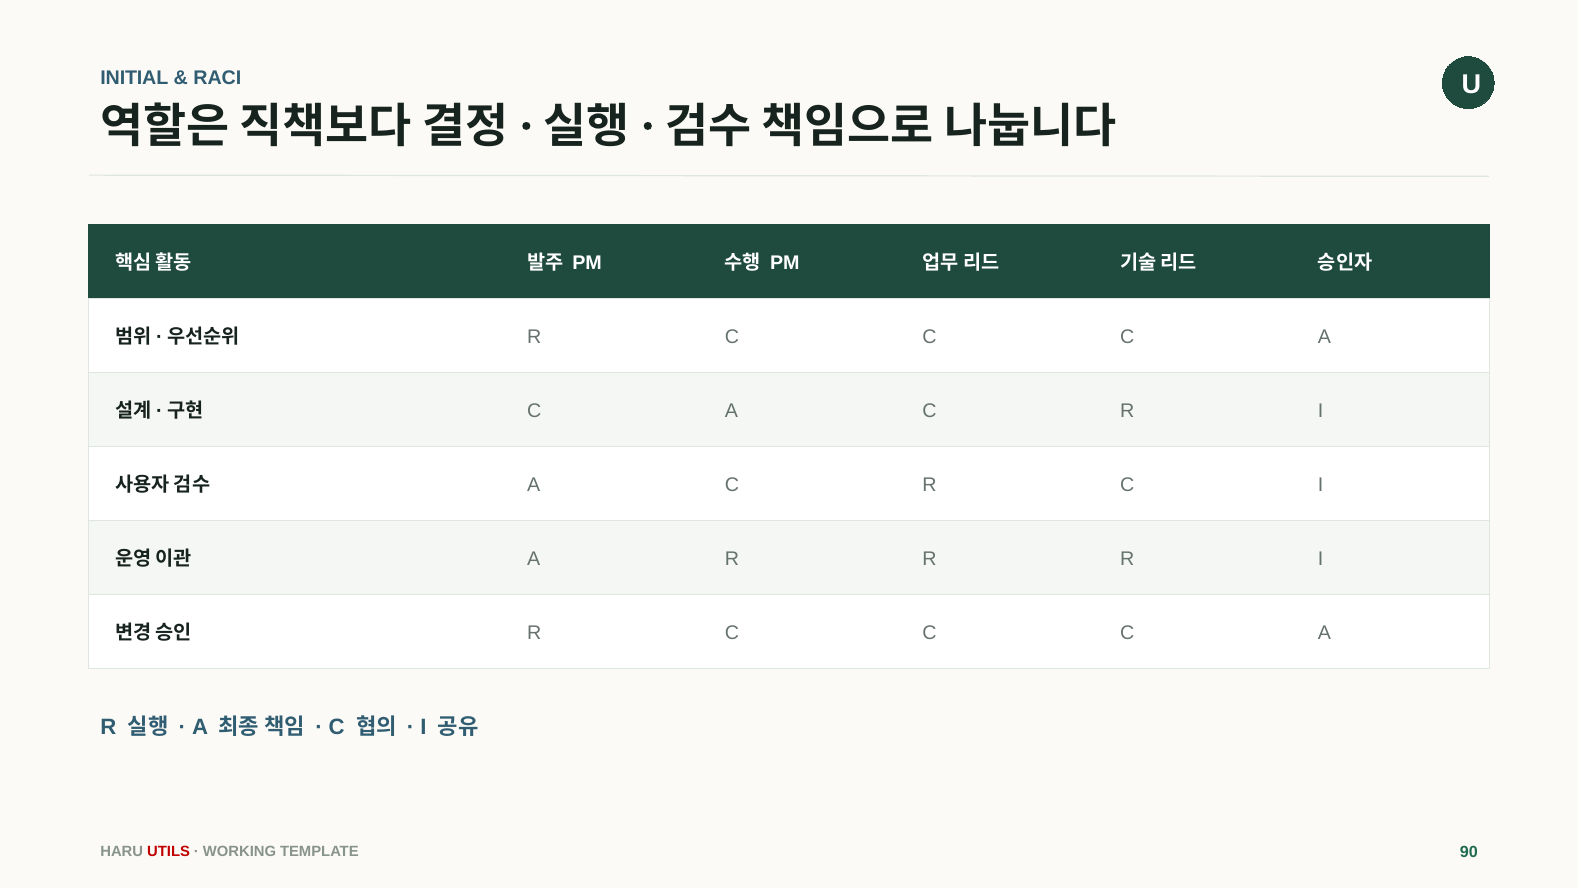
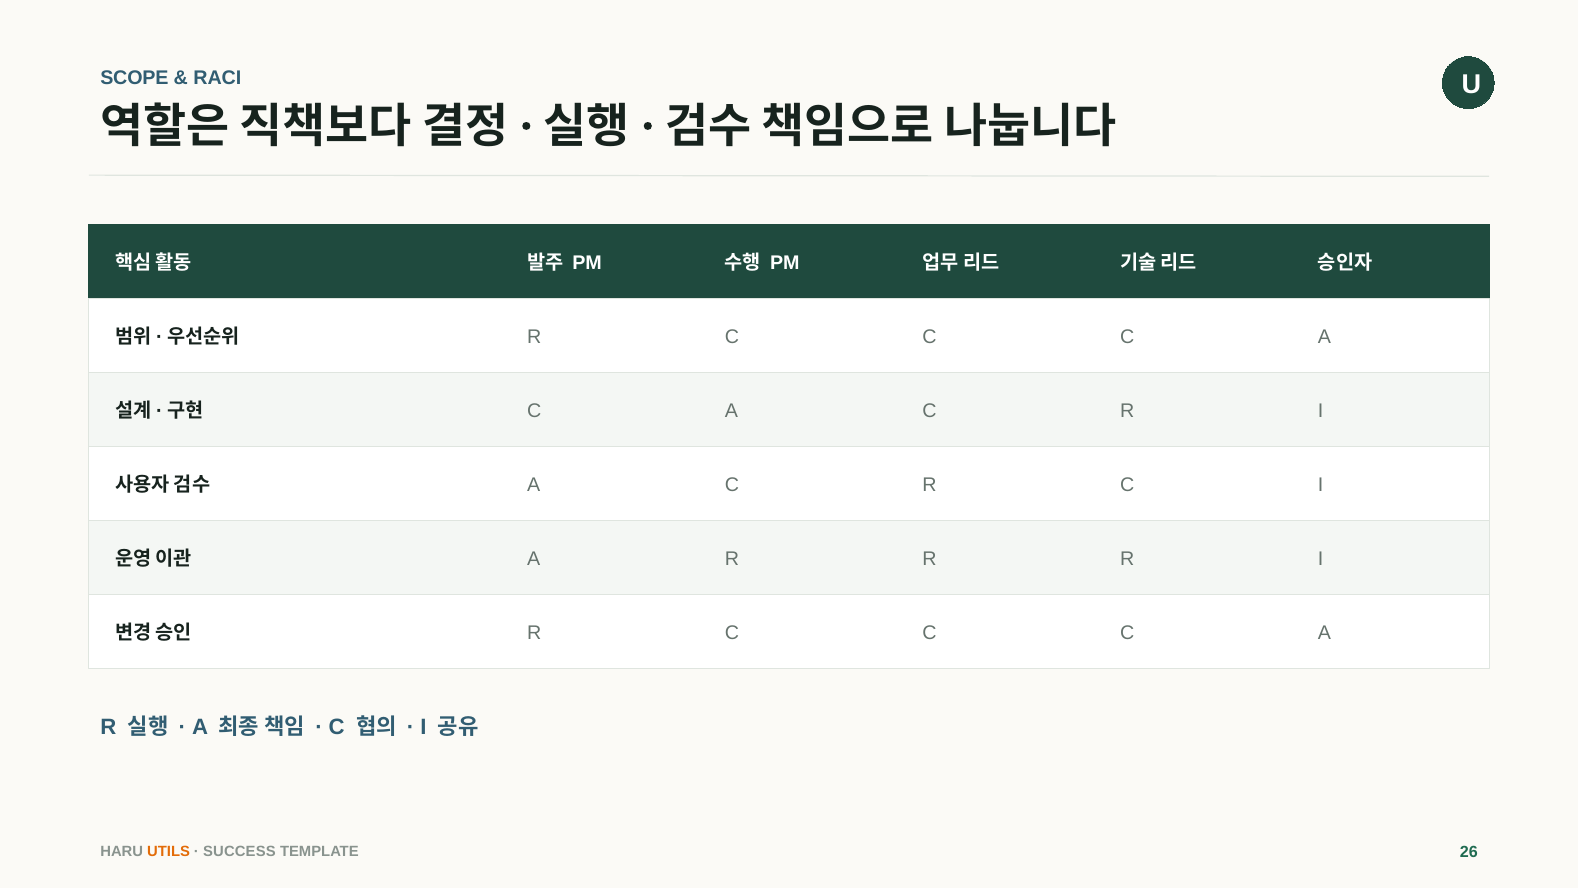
INITIAL: INITIAL -> SCOPE (134, 78)
UTILS colour: red -> orange (169, 852)
WORKING: WORKING -> SUCCESS (239, 852)
90: 90 -> 26 (1469, 852)
